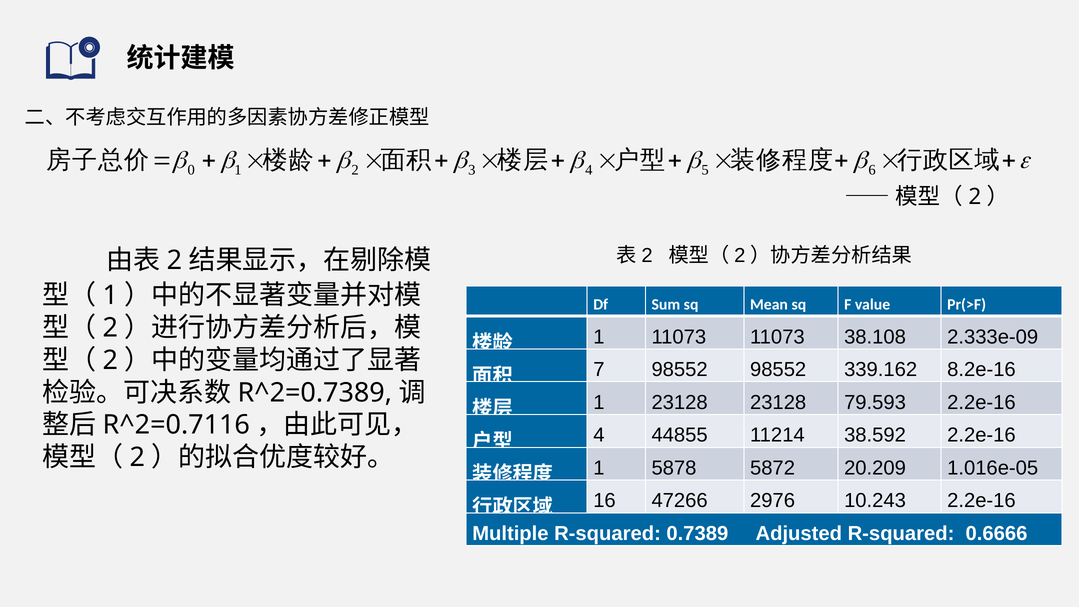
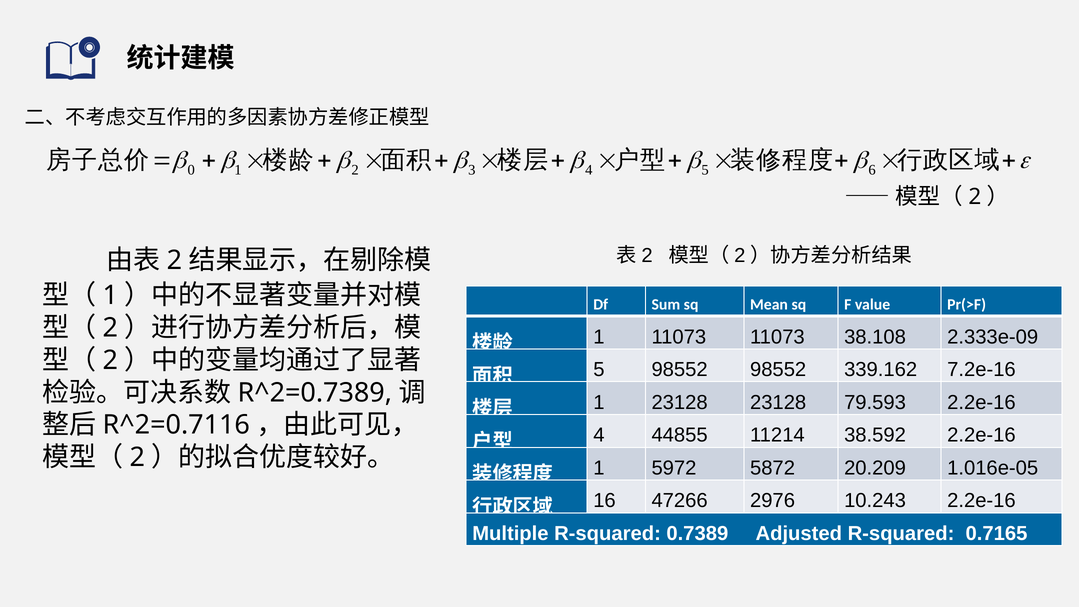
7: 7 -> 5 (599, 370)
8.2e-16: 8.2e-16 -> 7.2e-16 (981, 370)
5878: 5878 -> 5972 (674, 468)
0.6666: 0.6666 -> 0.7165 (996, 534)
